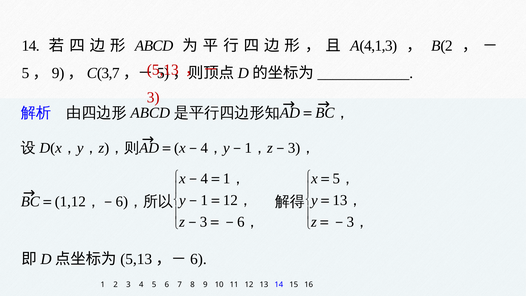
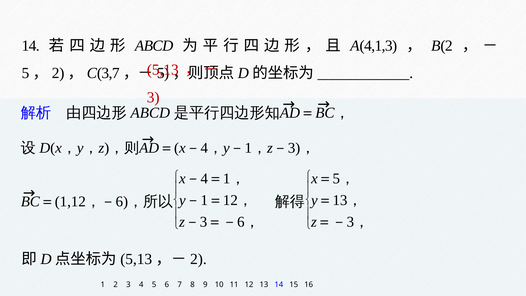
9: 9 -> 2 (58, 73)
6: 6 -> 2 (198, 259)
